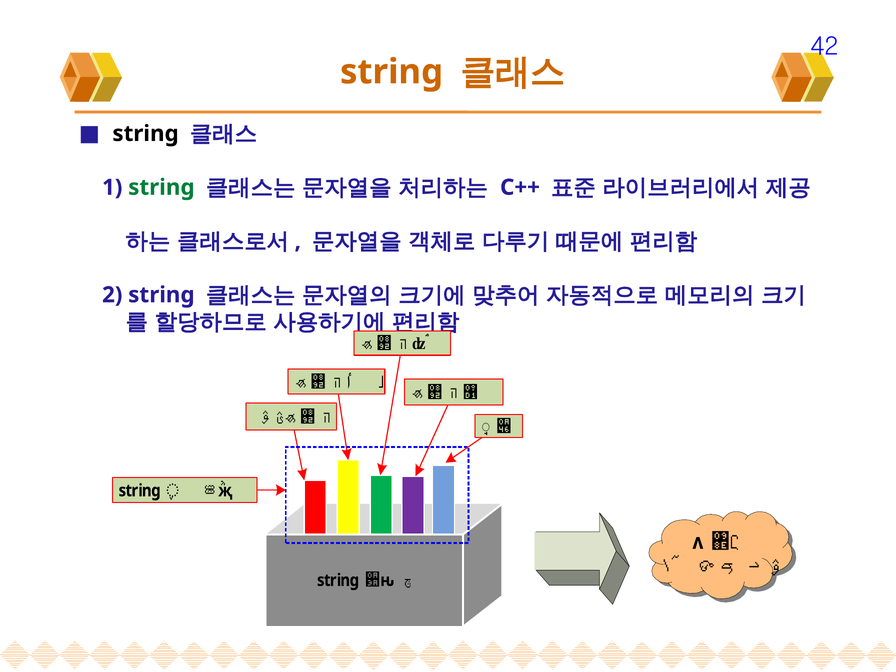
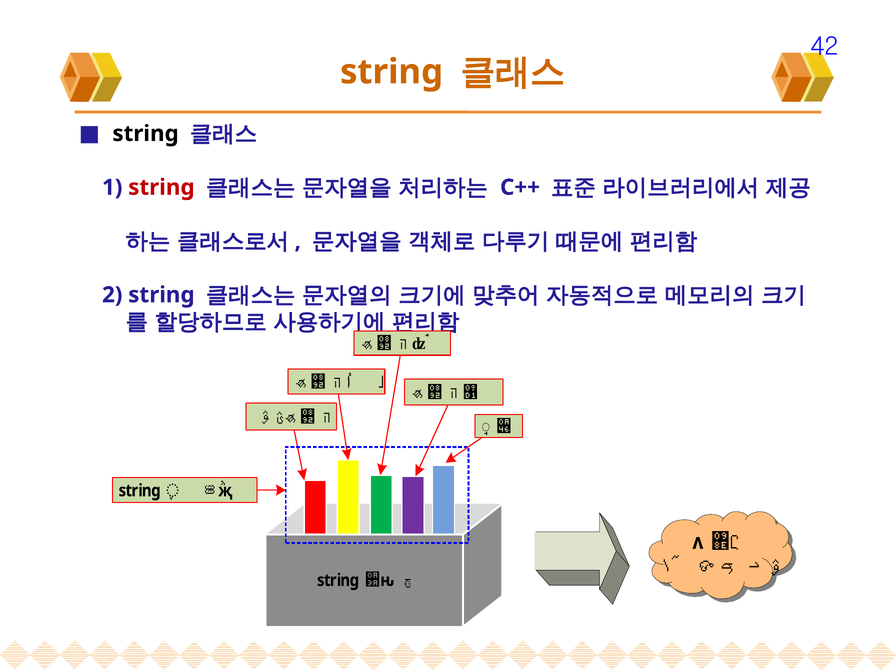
string colour: green -> red (161, 187)
